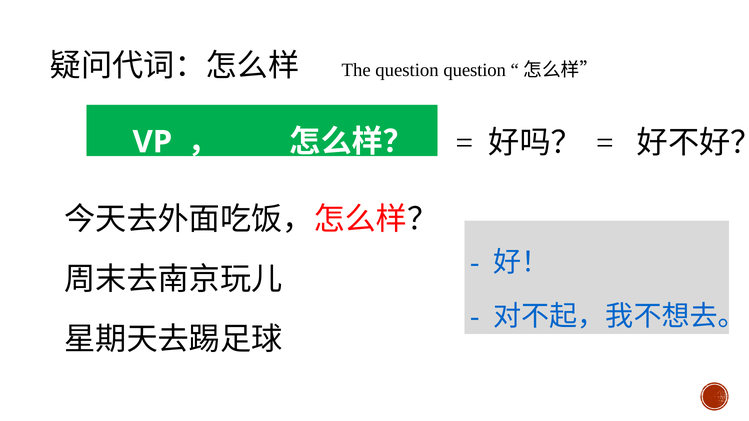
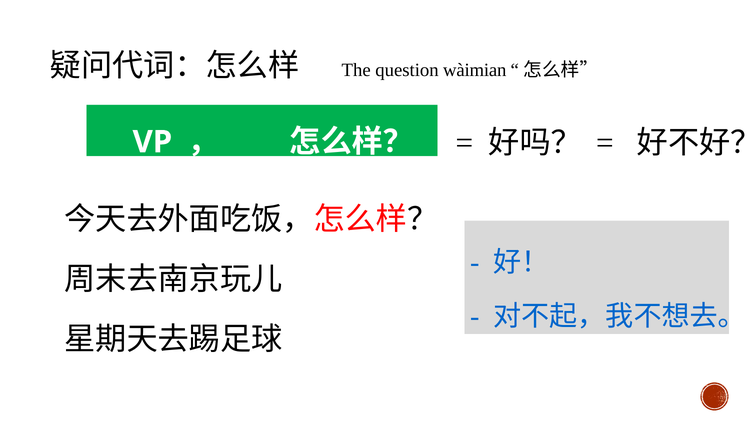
question question: question -> wàimian (475, 70)
